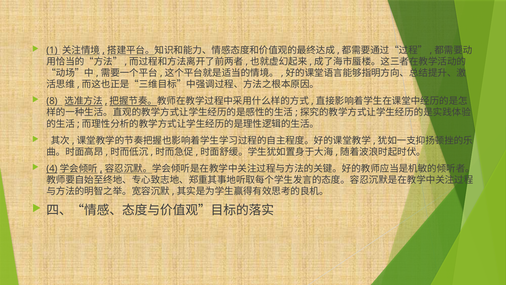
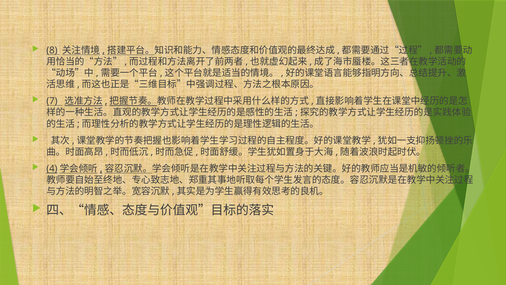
1: 1 -> 8 (52, 50)
8: 8 -> 7 (52, 101)
